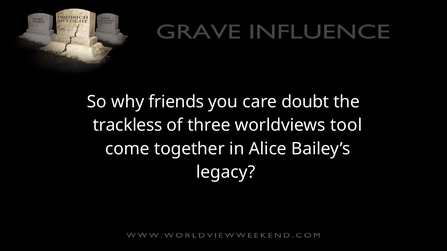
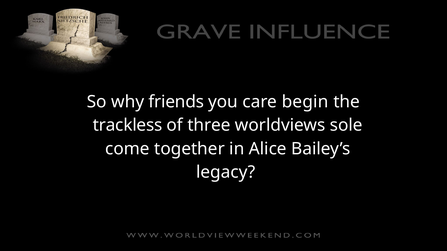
doubt: doubt -> begin (305, 102)
tool: tool -> sole (346, 125)
